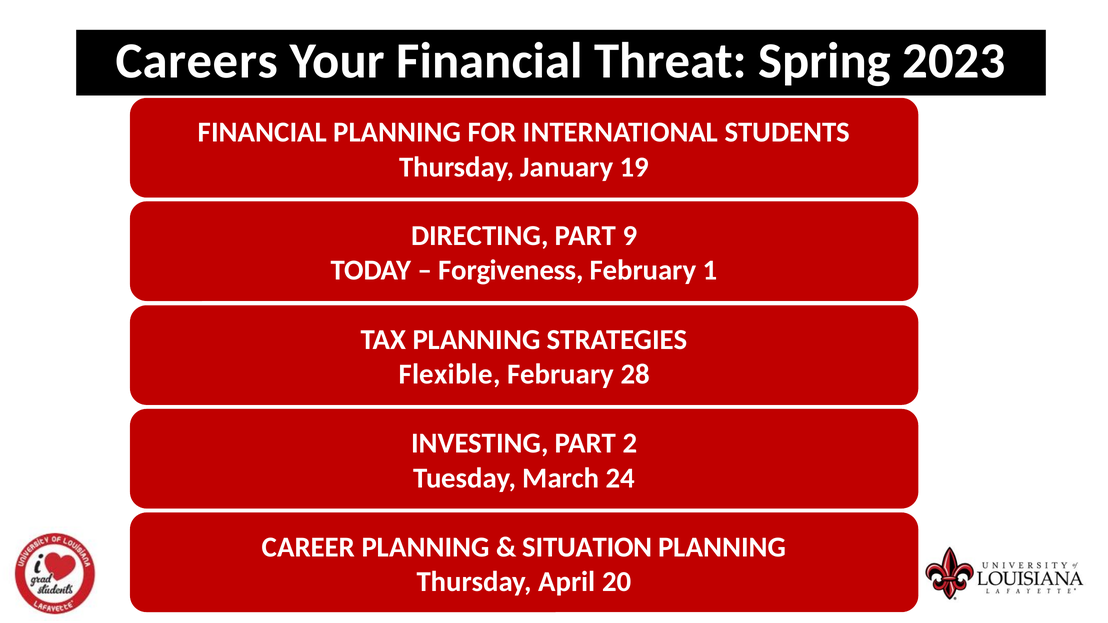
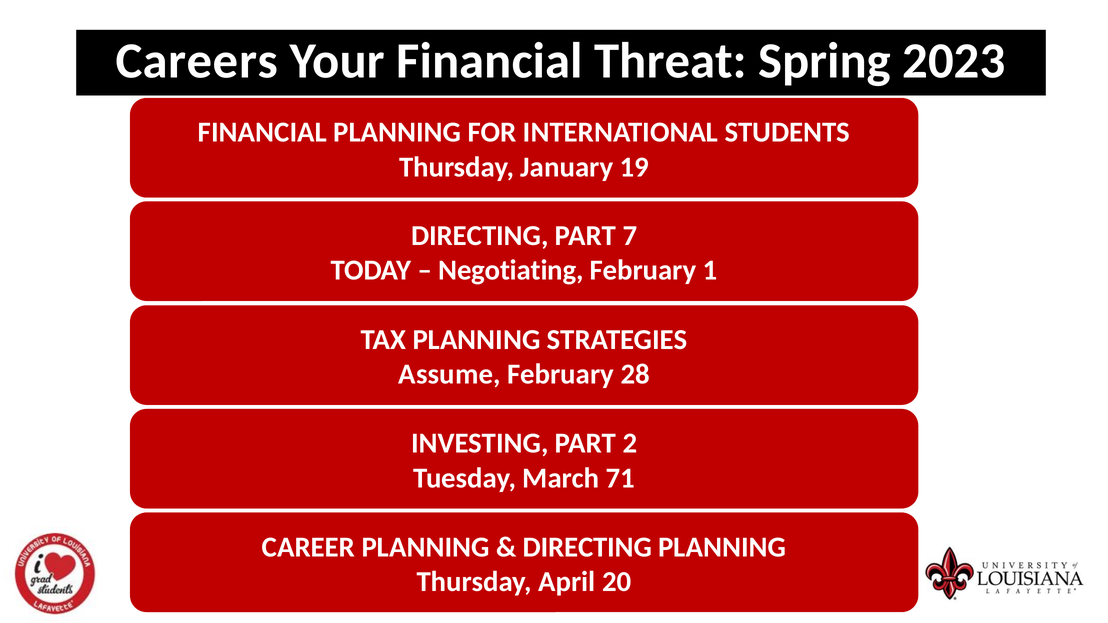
9: 9 -> 7 (630, 236)
Forgiveness: Forgiveness -> Negotiating (511, 271)
Flexible: Flexible -> Assume (450, 375)
24: 24 -> 71 (620, 478)
SITUATION: SITUATION -> DIRECTING (587, 547)
